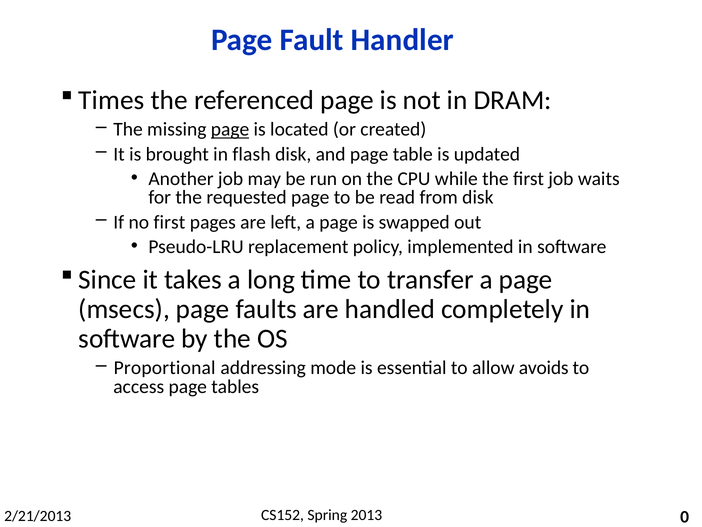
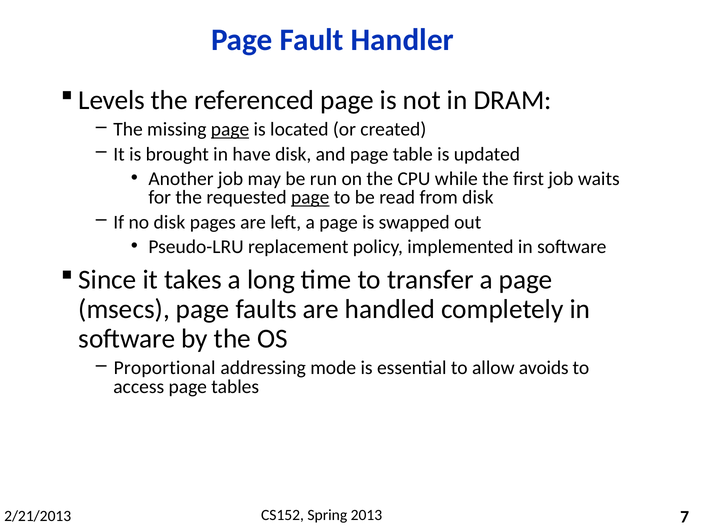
Times: Times -> Levels (112, 100)
flash: flash -> have (252, 154)
page underline: none -> present (310, 197)
no first: first -> disk (169, 222)
0: 0 -> 7 (685, 516)
